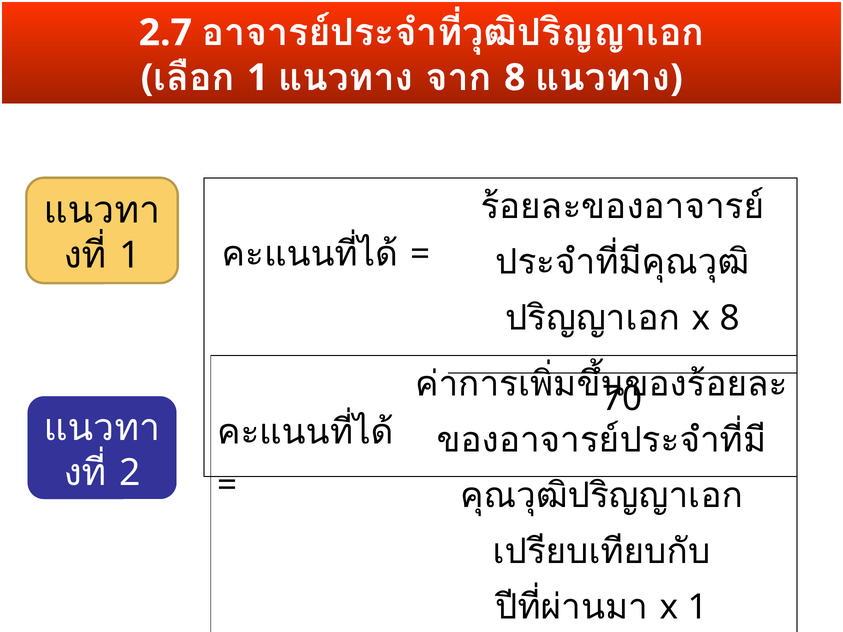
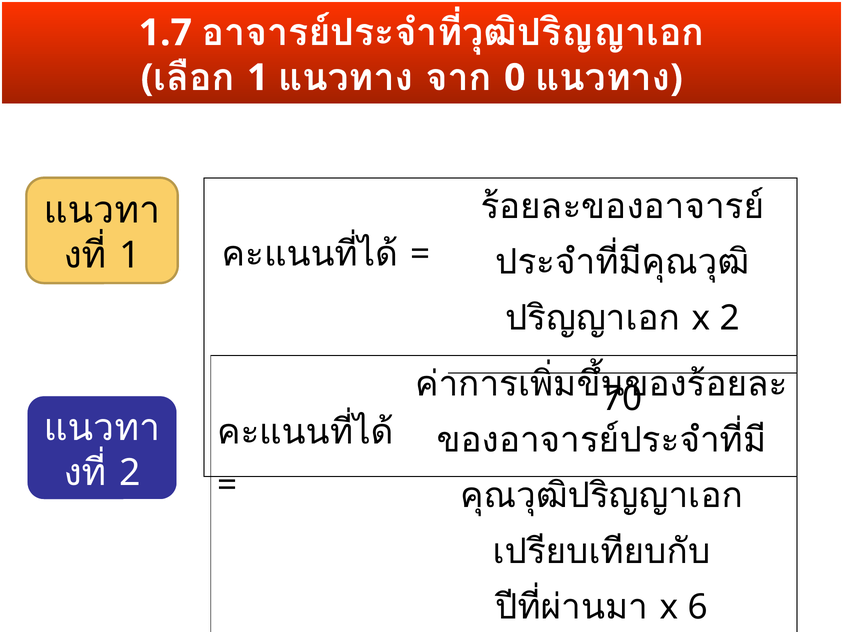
2.7: 2.7 -> 1.7 (165, 33)
8: 8 -> 0 (515, 78)
x 8: 8 -> 2 (730, 318)
x 1: 1 -> 6 (698, 608)
